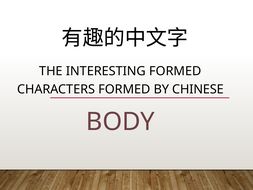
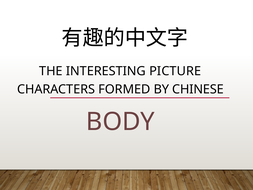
INTERESTING FORMED: FORMED -> PICTURE (175, 71)
